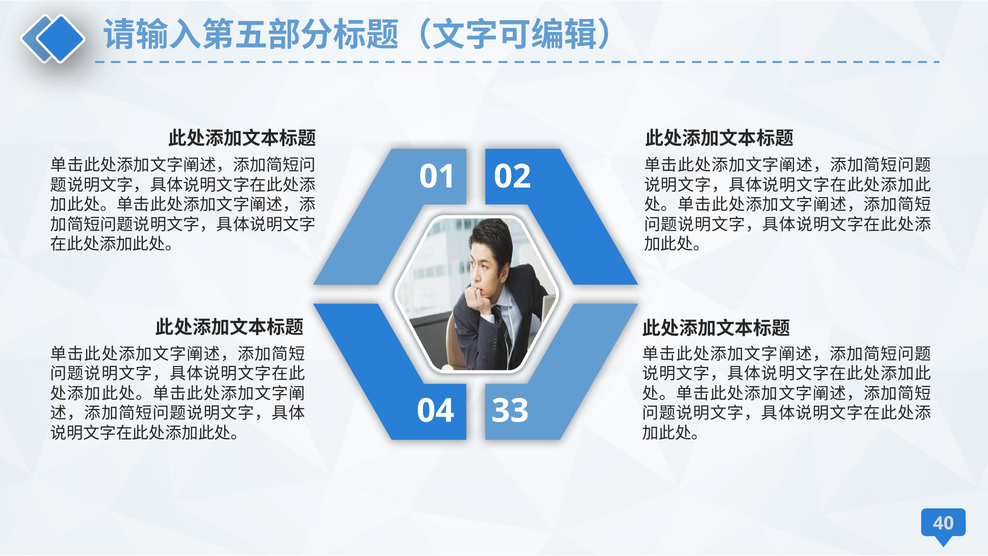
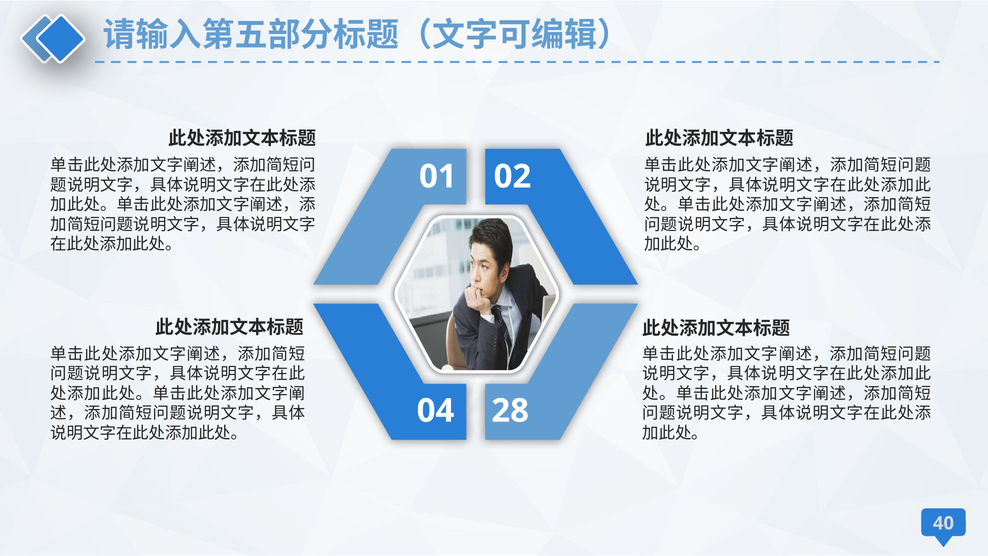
33: 33 -> 28 (510, 411)
